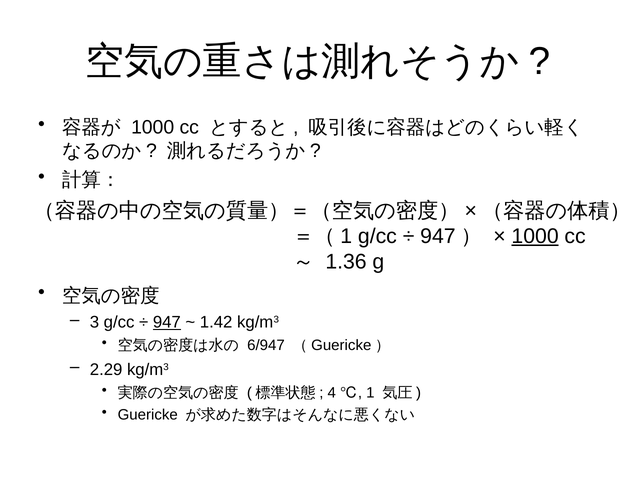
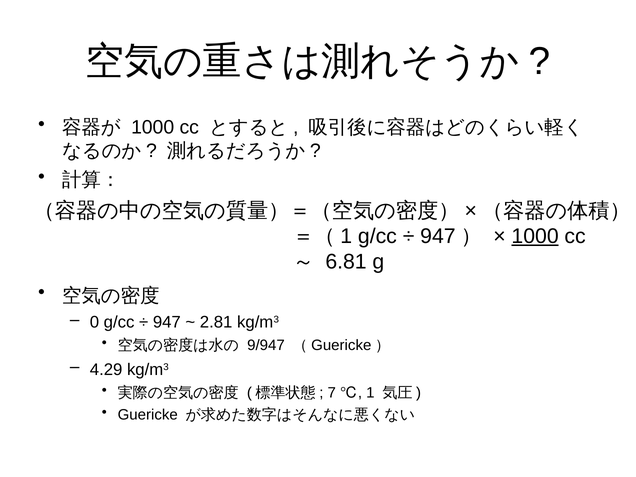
1.36: 1.36 -> 6.81 (346, 262)
3: 3 -> 0 (95, 322)
947 underline: present -> none (167, 322)
1.42: 1.42 -> 2.81 (216, 322)
6/947: 6/947 -> 9/947 (266, 345)
2.29: 2.29 -> 4.29 (106, 370)
4: 4 -> 7 (332, 393)
